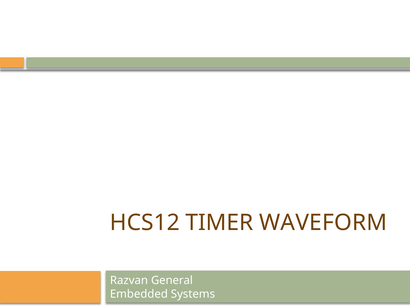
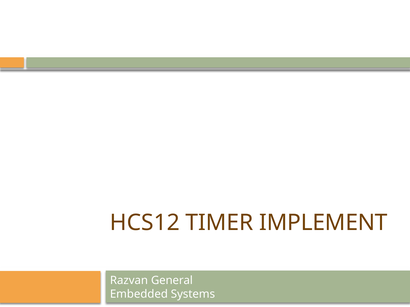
WAVEFORM: WAVEFORM -> IMPLEMENT (323, 223)
